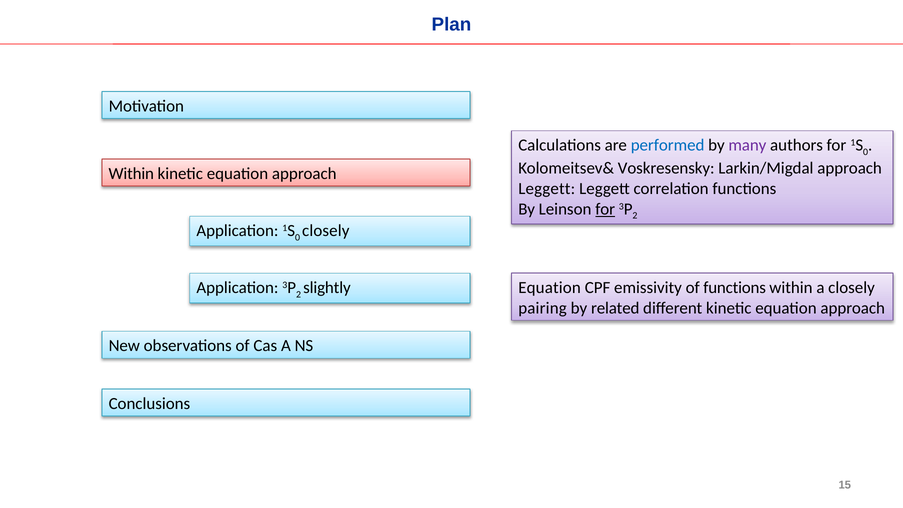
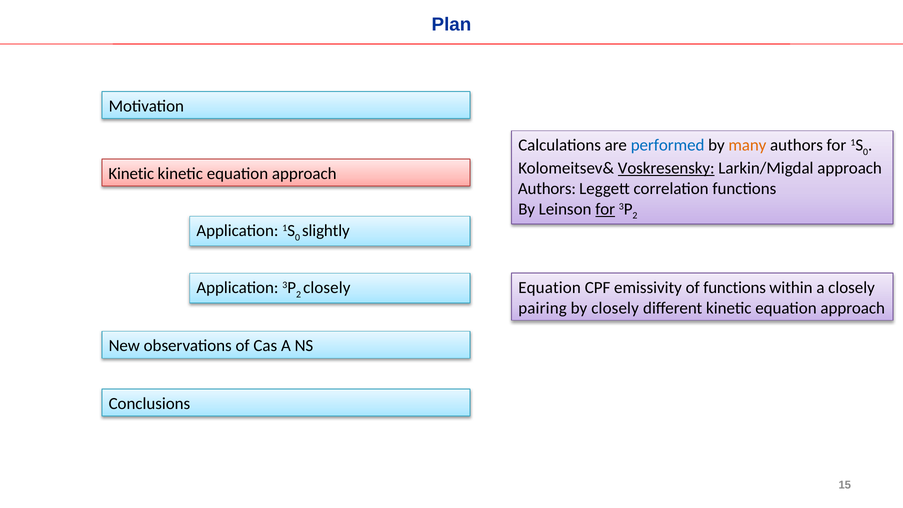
many colour: purple -> orange (747, 145)
Voskresensky underline: none -> present (666, 168)
Within: Within -> Kinetic (131, 174)
Leggett: Leggett -> Authors (547, 189)
closely: closely -> slightly (326, 231)
slightly: slightly -> closely (327, 288)
by related: related -> closely (615, 308)
